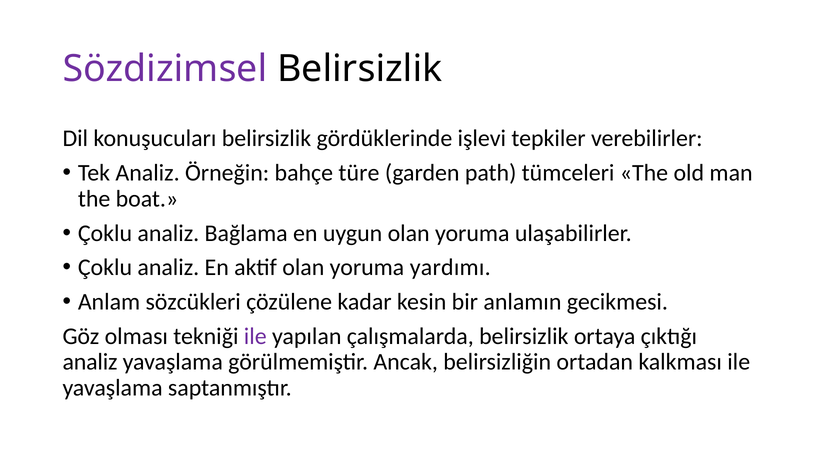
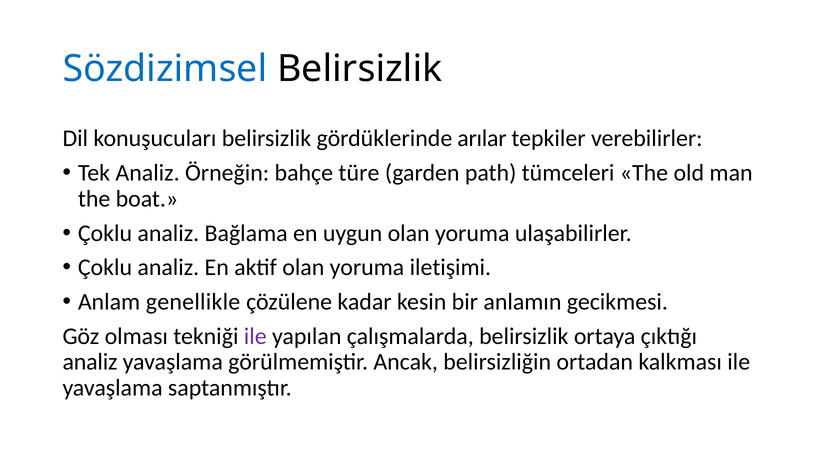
Sözdizimsel colour: purple -> blue (165, 69)
işlevi: işlevi -> arılar (482, 139)
yardımı: yardımı -> iletişimi (450, 268)
sözcükleri: sözcükleri -> genellikle (193, 302)
